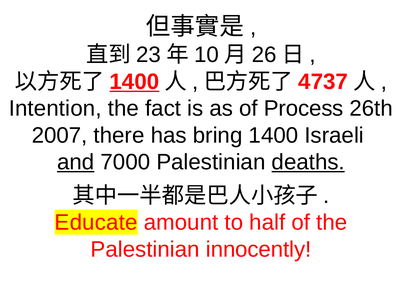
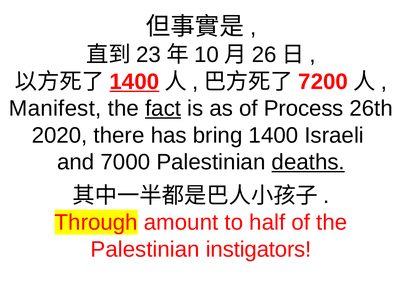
4737: 4737 -> 7200 (323, 82)
Intention: Intention -> Manifest (55, 108)
fact underline: none -> present (163, 108)
2007: 2007 -> 2020 (60, 135)
and underline: present -> none (76, 162)
Educate: Educate -> Through (96, 222)
innocently: innocently -> instigators (259, 249)
